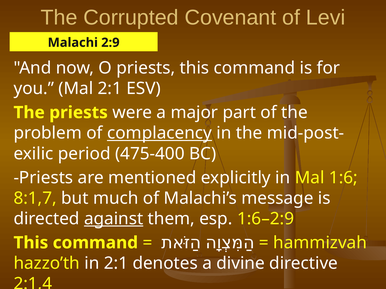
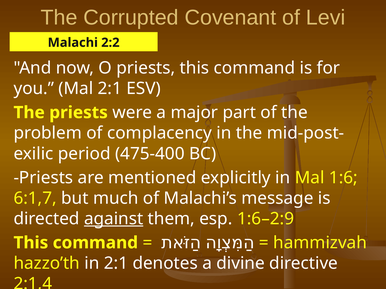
2:9: 2:9 -> 2:2 (110, 43)
complacency underline: present -> none (159, 133)
8:1,7: 8:1,7 -> 6:1,7 (35, 199)
